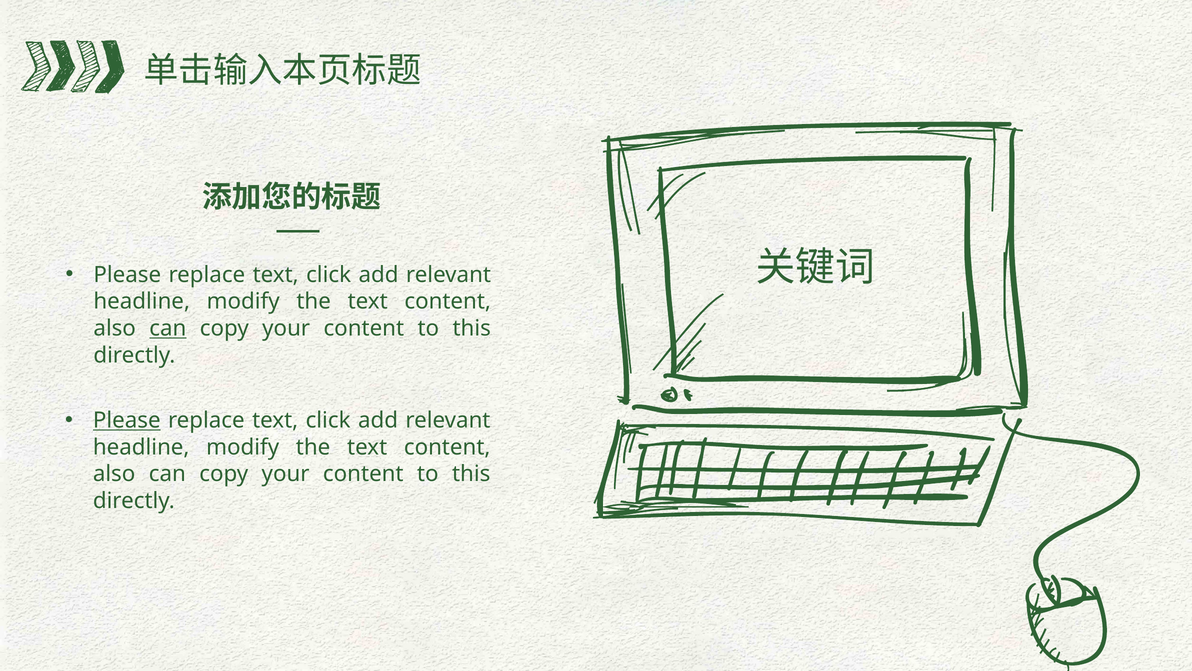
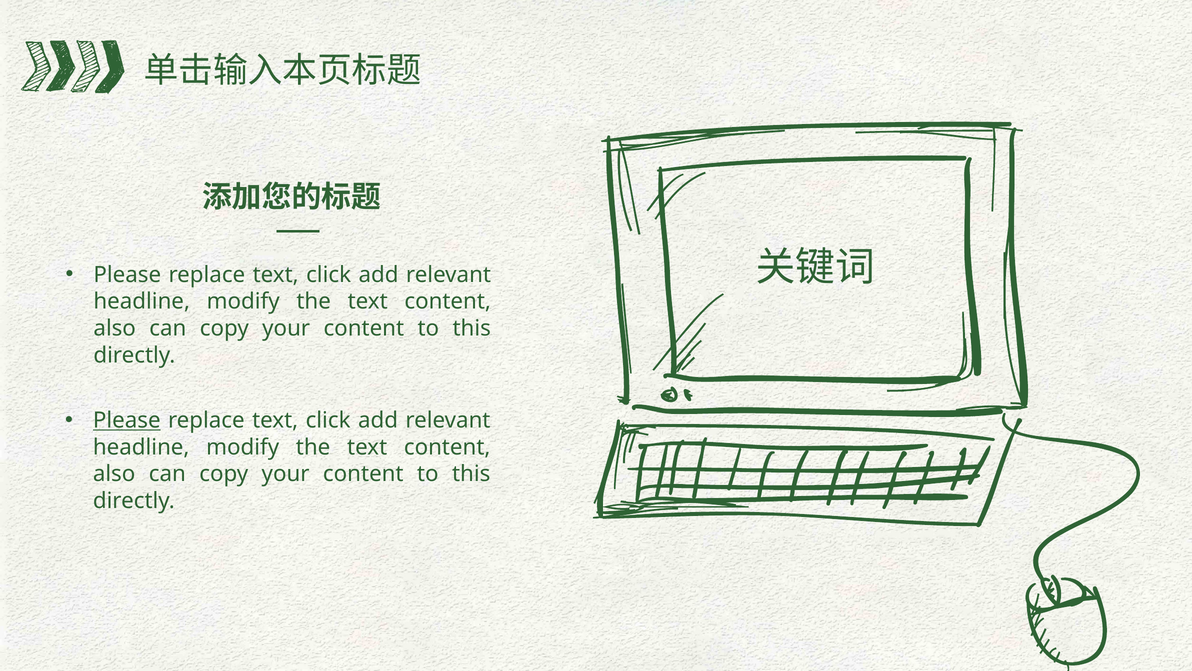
can underline: present -> none (168, 328)
